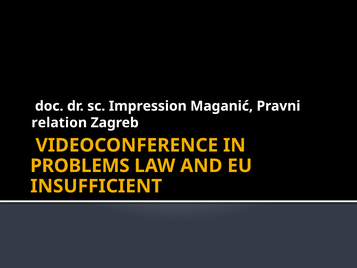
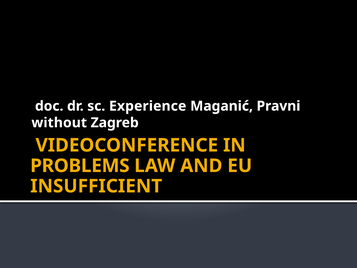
Impression: Impression -> Experience (148, 106)
relation: relation -> without (59, 123)
